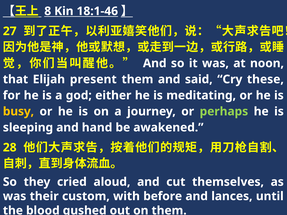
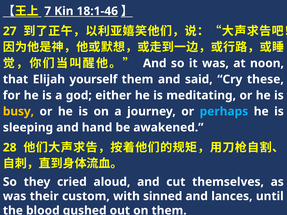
8: 8 -> 7 (48, 11)
present: present -> yourself (93, 79)
perhaps colour: light green -> light blue (224, 112)
before: before -> sinned (163, 196)
